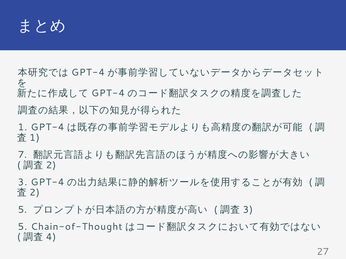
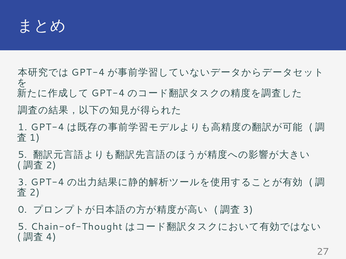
7: 7 -> 5 (22, 155)
5: 5 -> 0 (22, 210)
